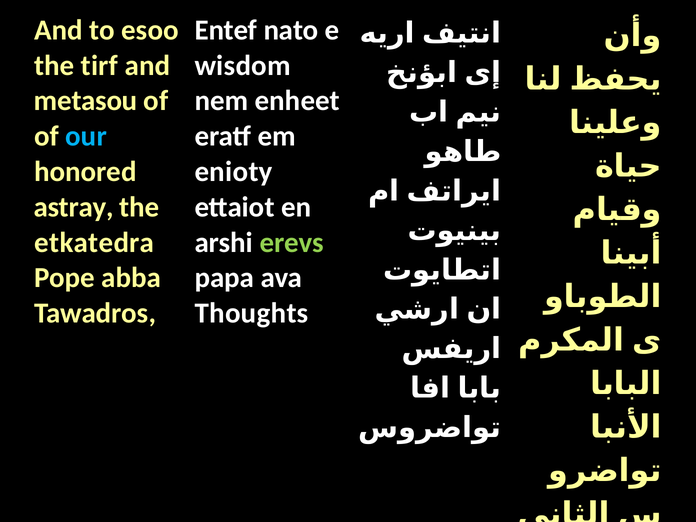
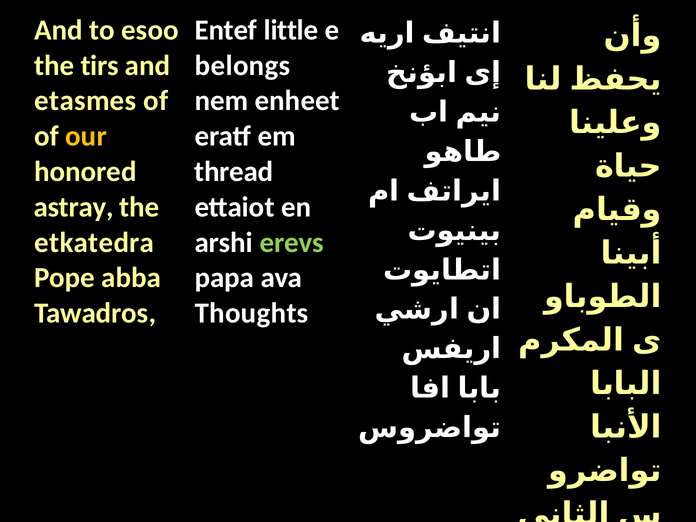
nato: nato -> little (291, 30)
tirf: tirf -> tirs (100, 65)
wisdom: wisdom -> belongs (243, 65)
metasou: metasou -> etasmes (85, 101)
our colour: light blue -> yellow (86, 136)
enioty: enioty -> thread (234, 172)
